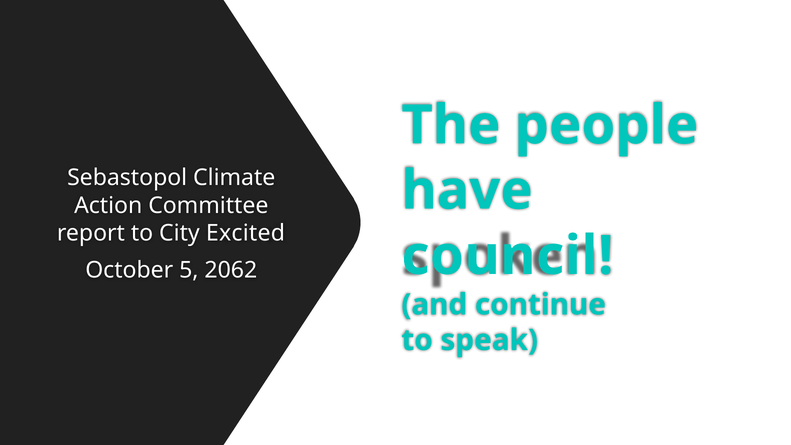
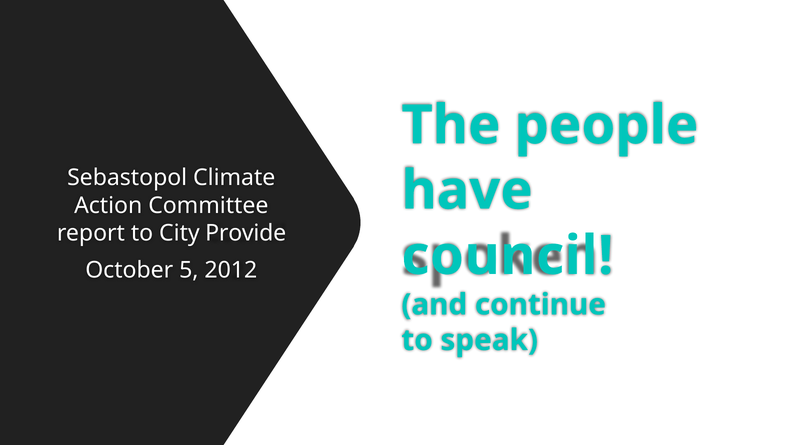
Excited: Excited -> Provide (246, 233)
2062: 2062 -> 2012 (231, 270)
